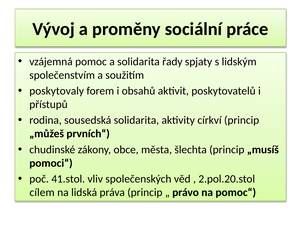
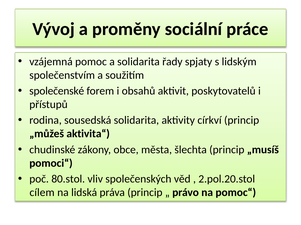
poskytovaly: poskytovaly -> společenské (57, 91)
prvních“: prvních“ -> aktivita“ (88, 134)
41.stol: 41.stol -> 80.stol (68, 180)
